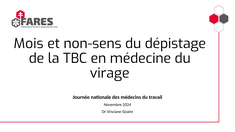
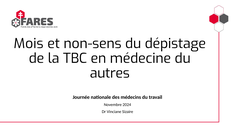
virage: virage -> autres (110, 73)
